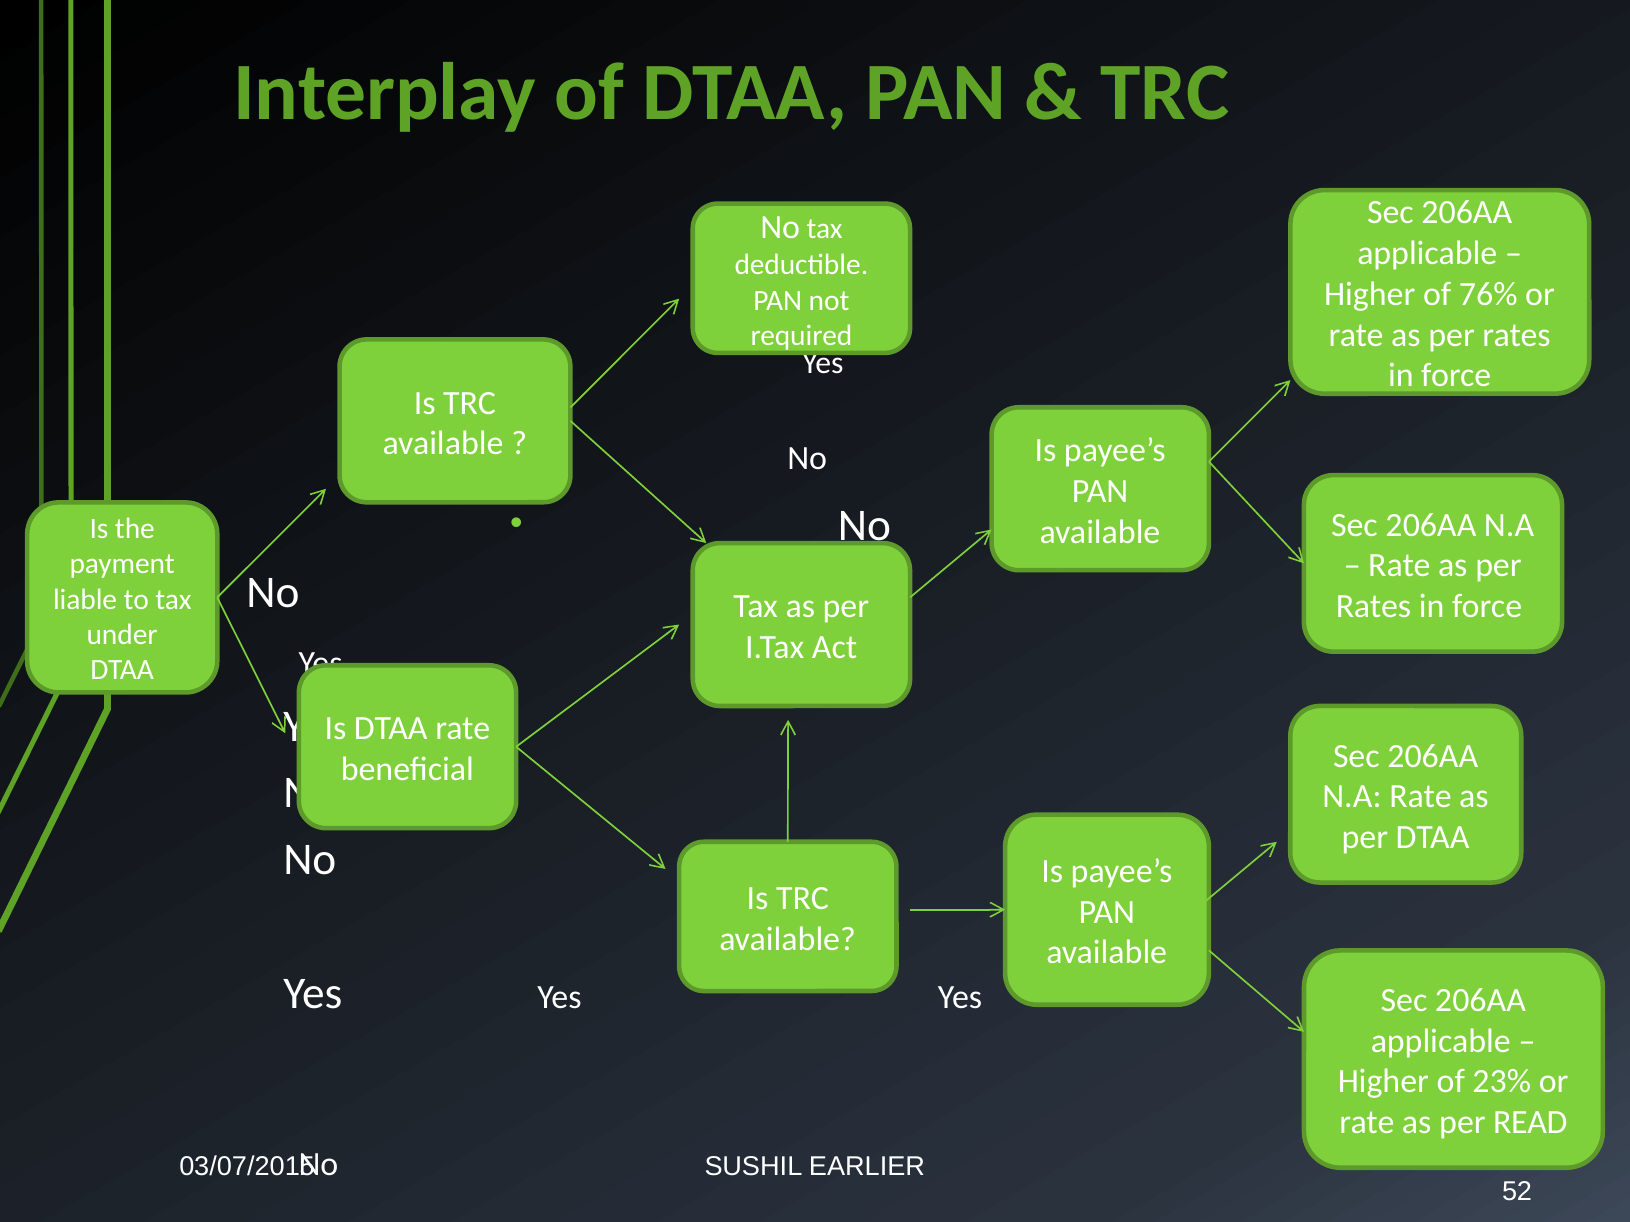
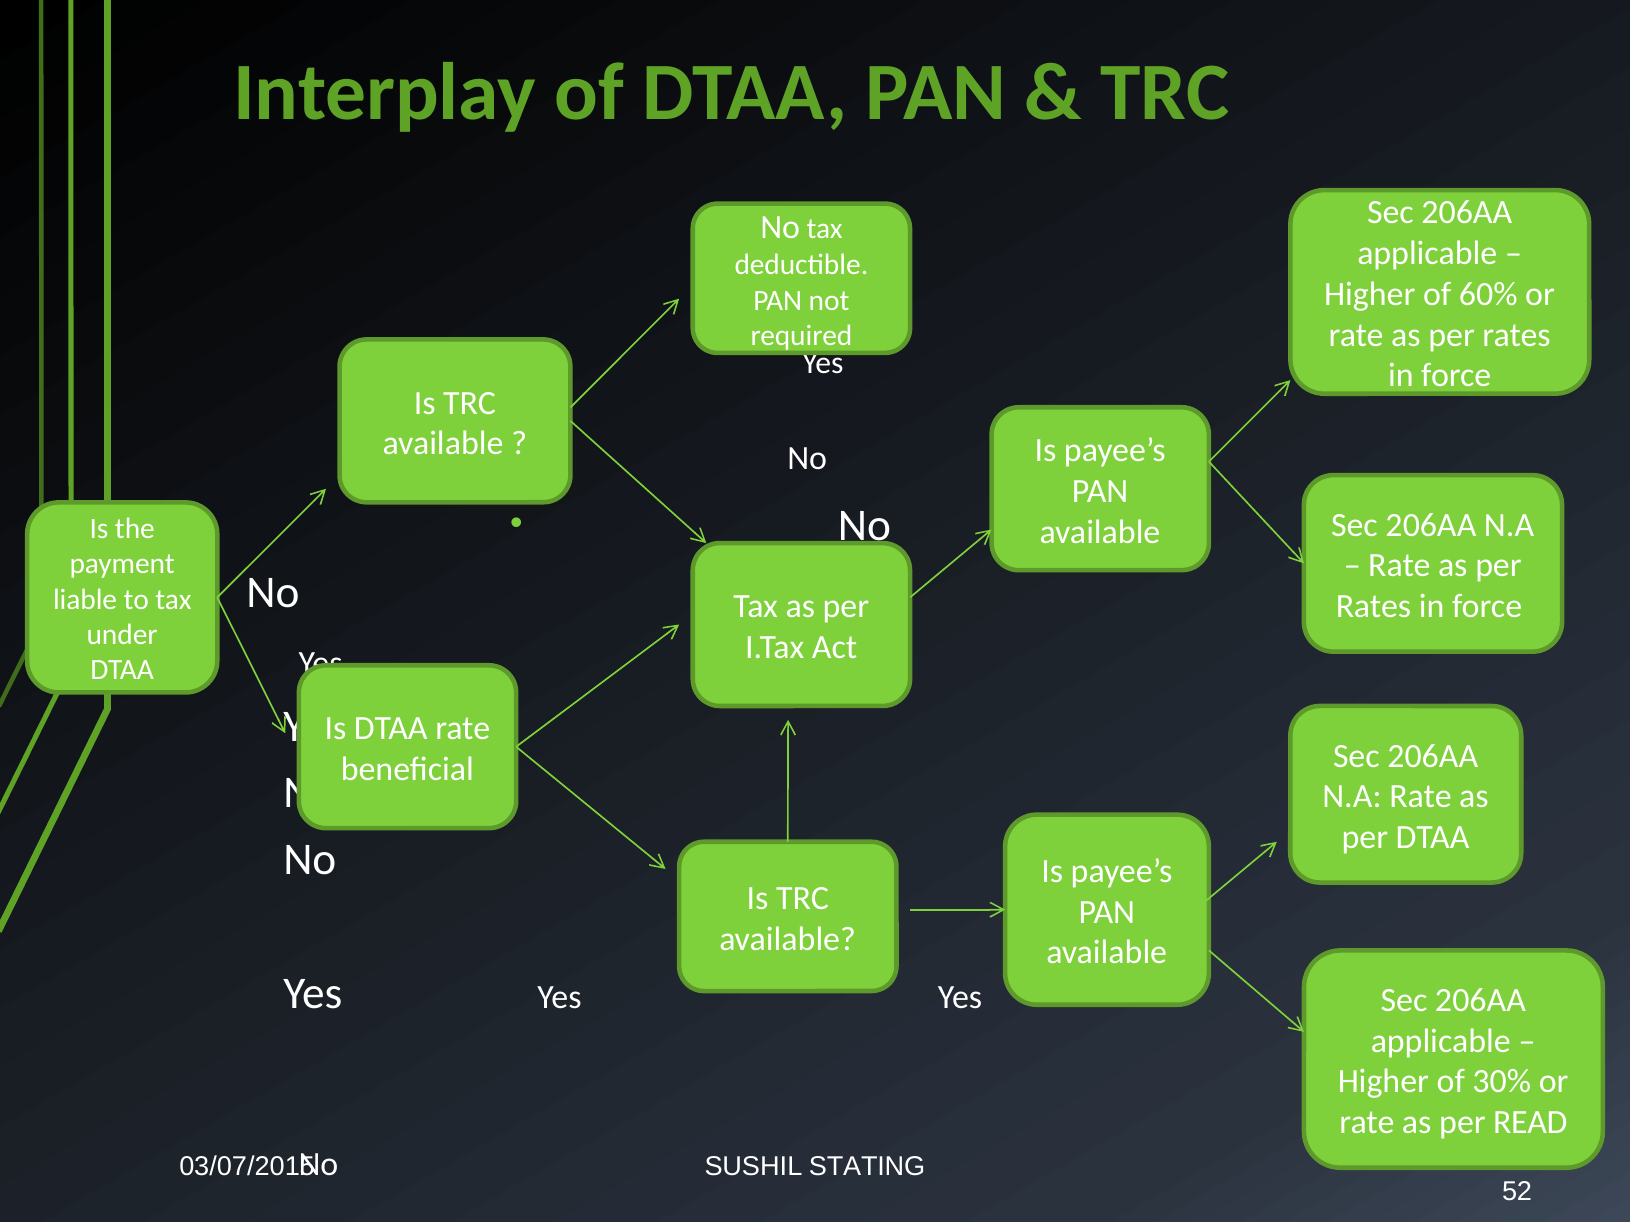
76%: 76% -> 60% (1488, 294)
23%: 23% -> 30% (1502, 1082)
EARLIER: EARLIER -> STATING (867, 1167)
